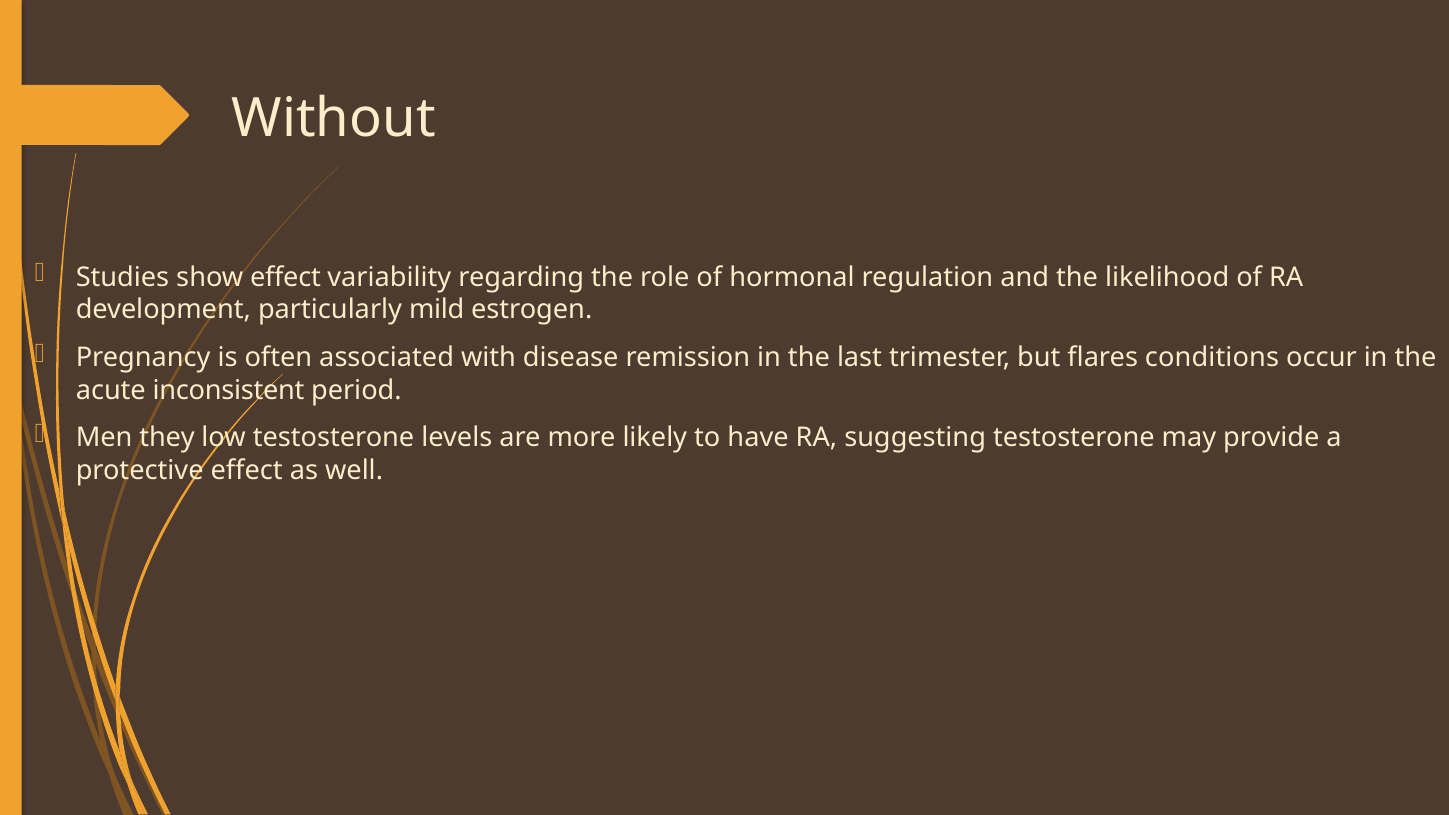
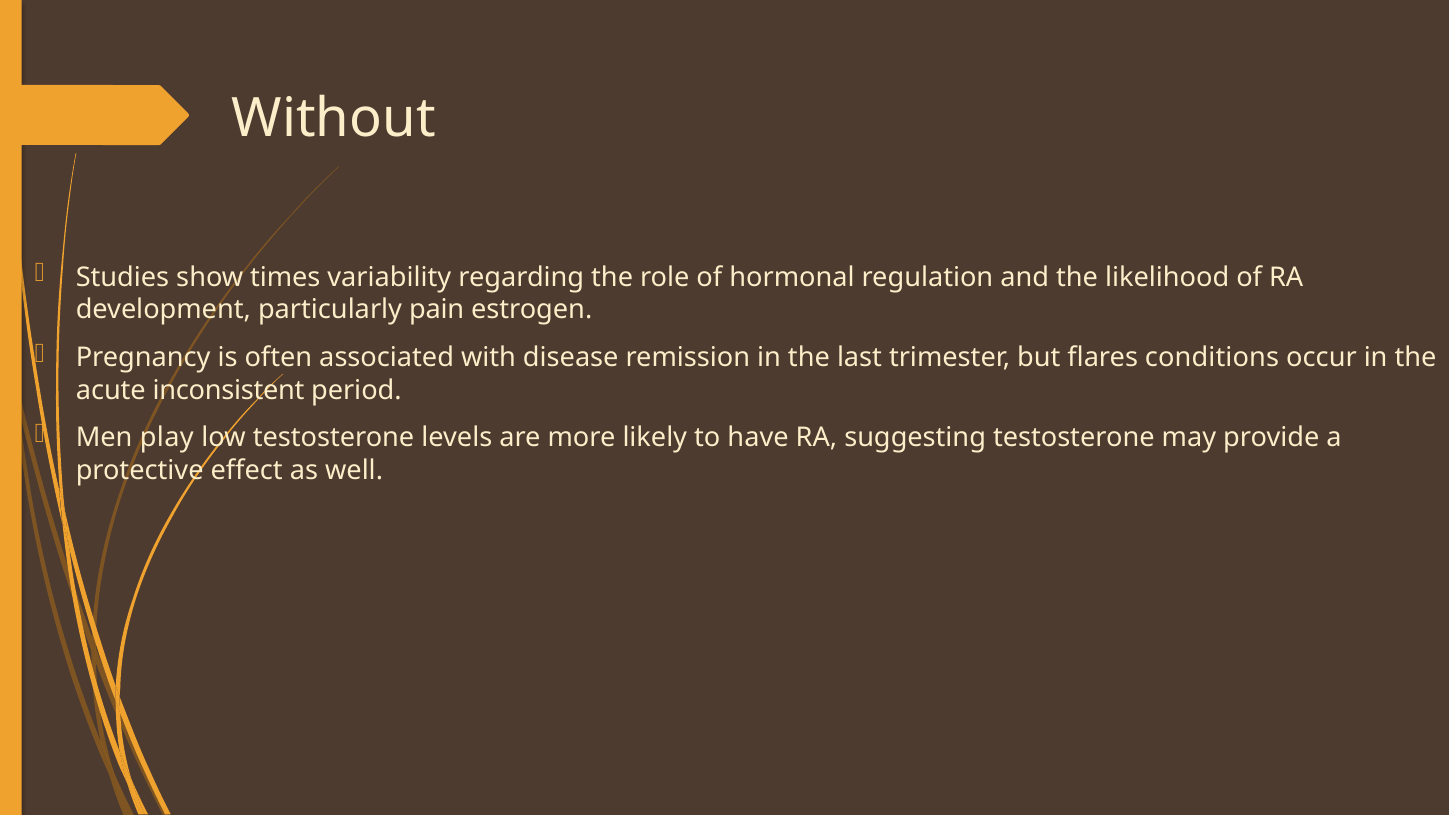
show effect: effect -> times (285, 277)
mild: mild -> pain (437, 310)
they: they -> play (167, 438)
